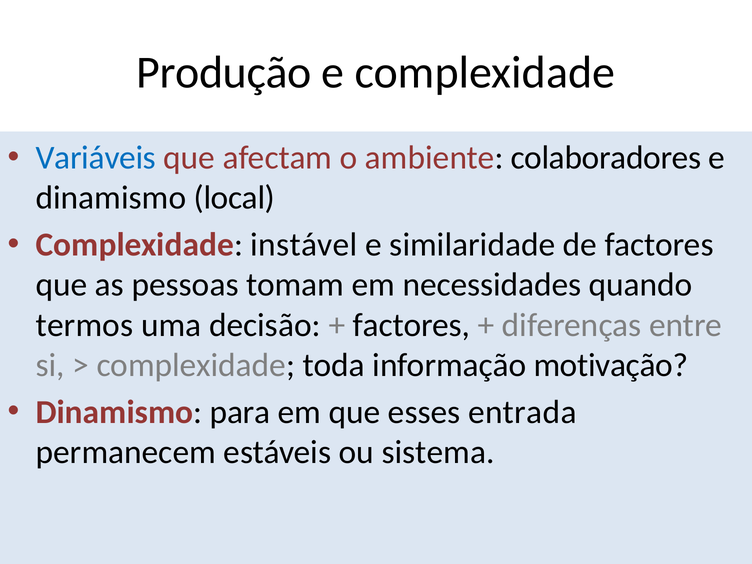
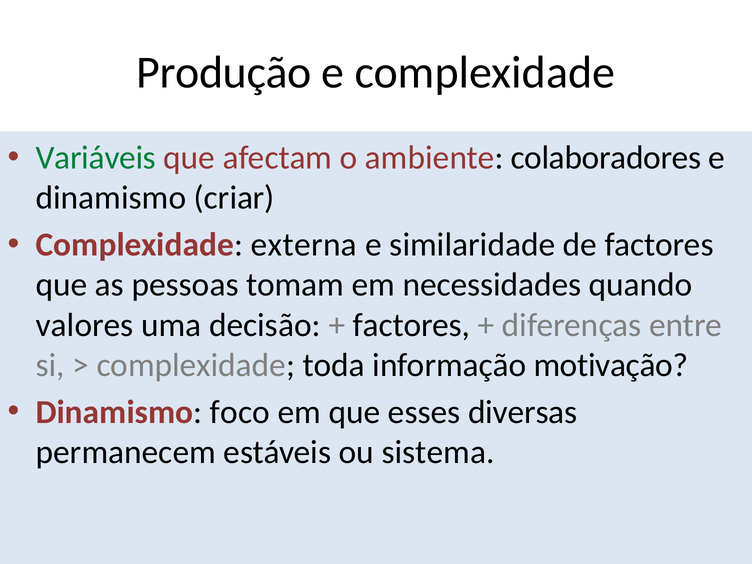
Variáveis colour: blue -> green (96, 158)
local: local -> criar (234, 198)
instável: instável -> externa (304, 245)
termos: termos -> valores (85, 325)
para: para -> foco (240, 412)
entrada: entrada -> diversas (523, 412)
